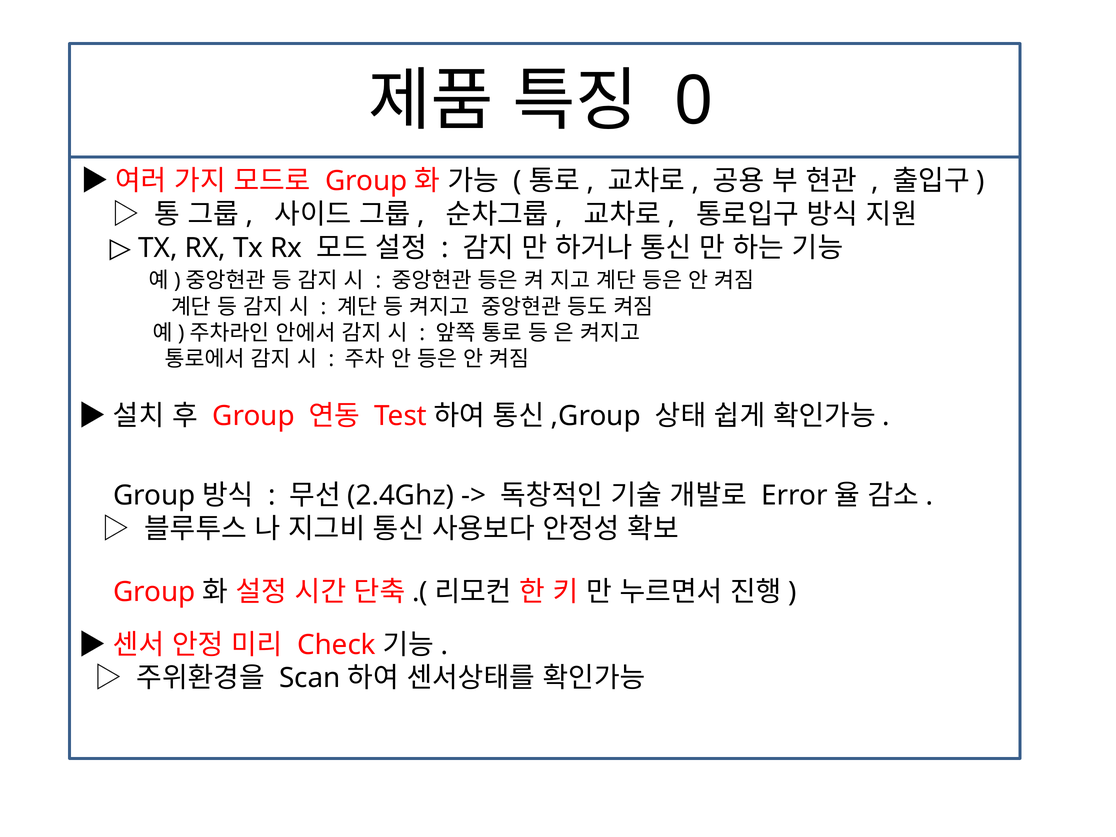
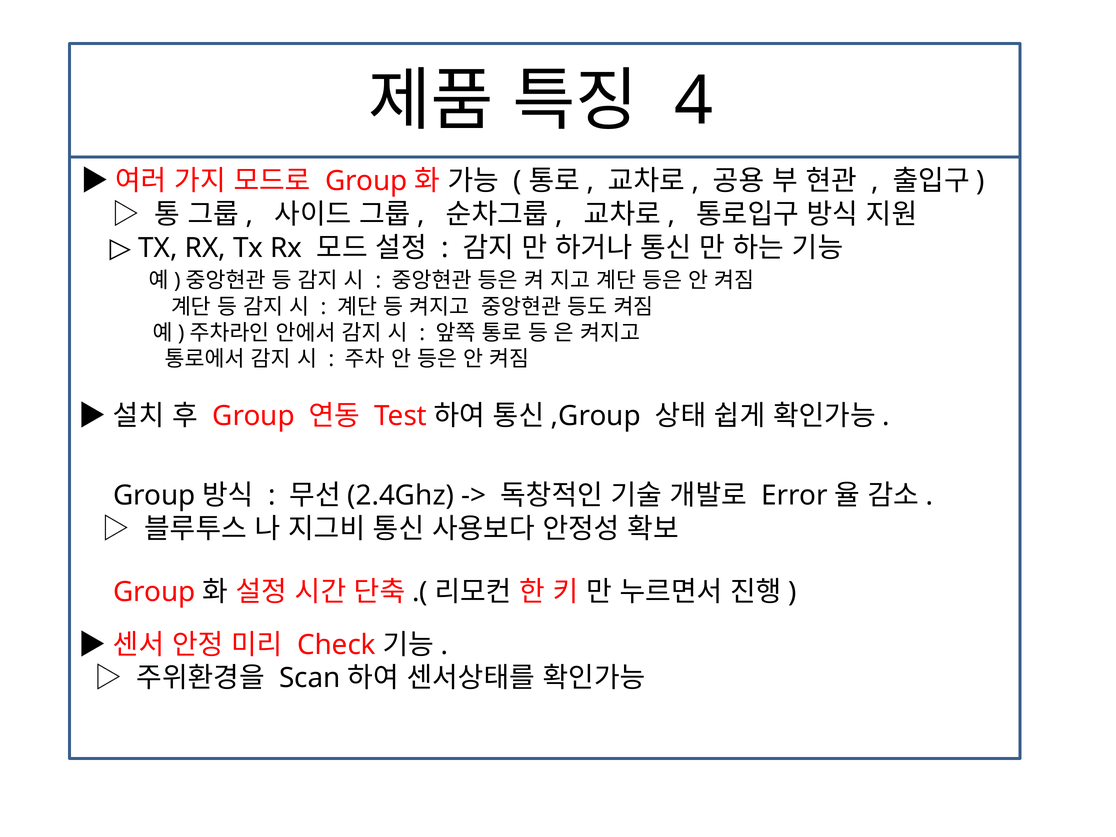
0: 0 -> 4 (694, 101)
